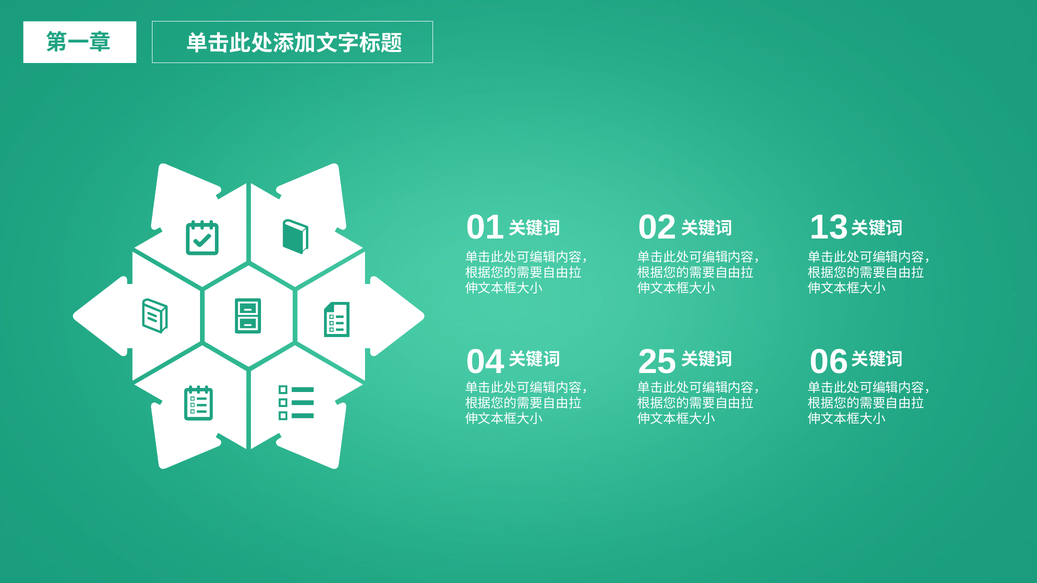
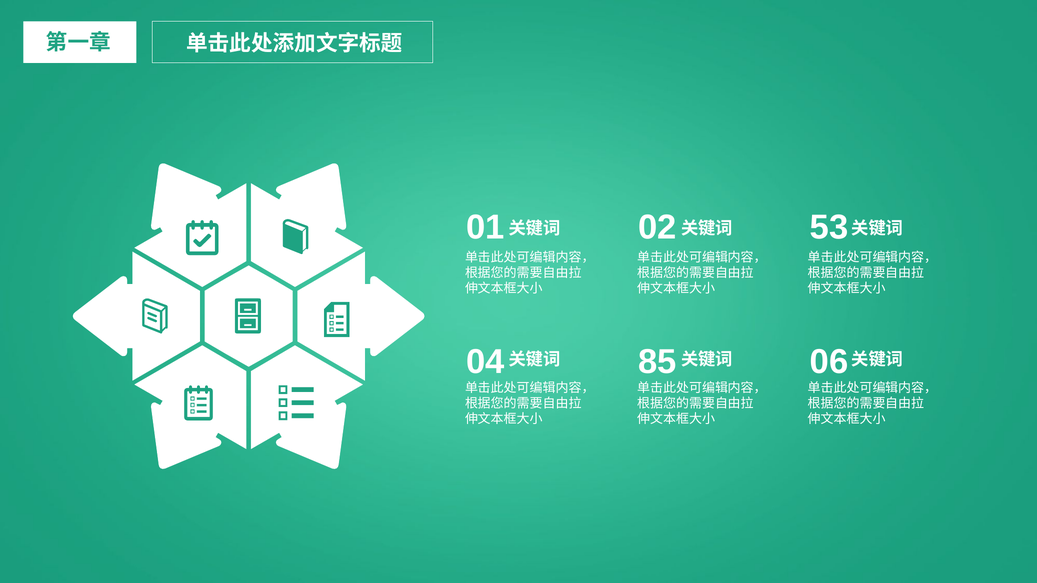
13: 13 -> 53 (829, 228)
25: 25 -> 85 (657, 362)
